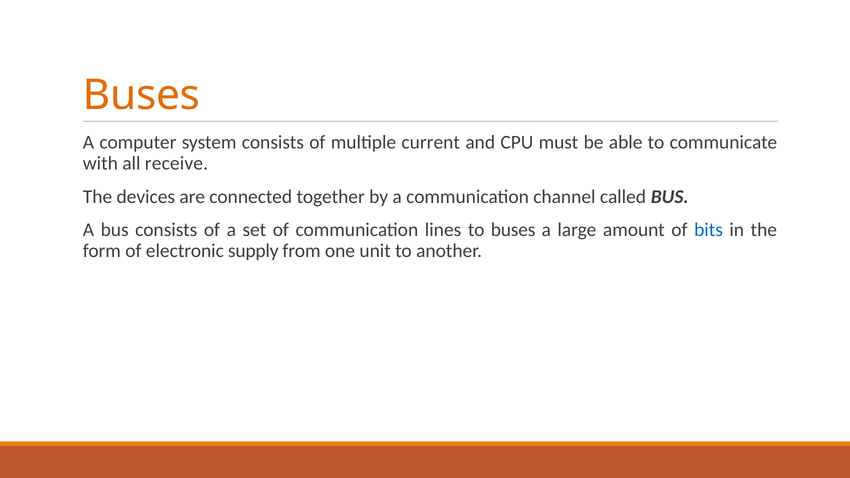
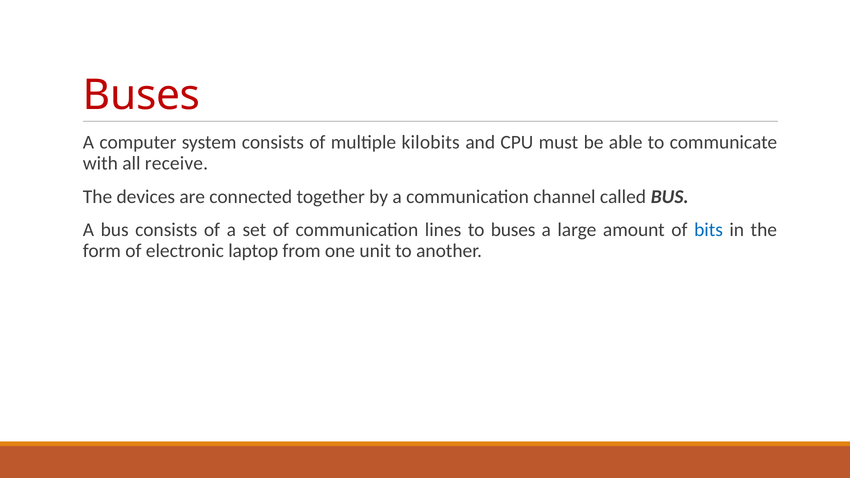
Buses colour: orange -> red (141, 95)
current: current -> kilobits (431, 142)
supply: supply -> laptop (253, 251)
